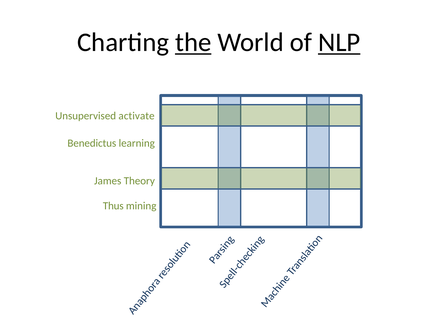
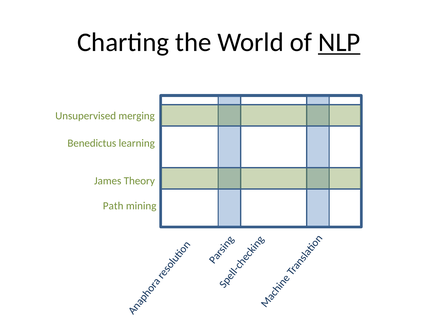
the underline: present -> none (193, 42)
activate: activate -> merging (137, 116)
Thus: Thus -> Path (113, 206)
